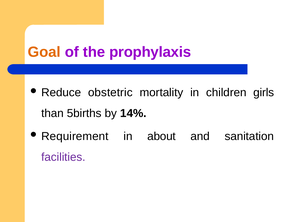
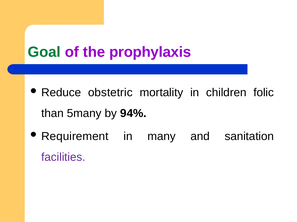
Goal colour: orange -> green (44, 52)
girls: girls -> folic (264, 93)
5births: 5births -> 5many (84, 114)
14%: 14% -> 94% (133, 114)
about: about -> many (162, 137)
